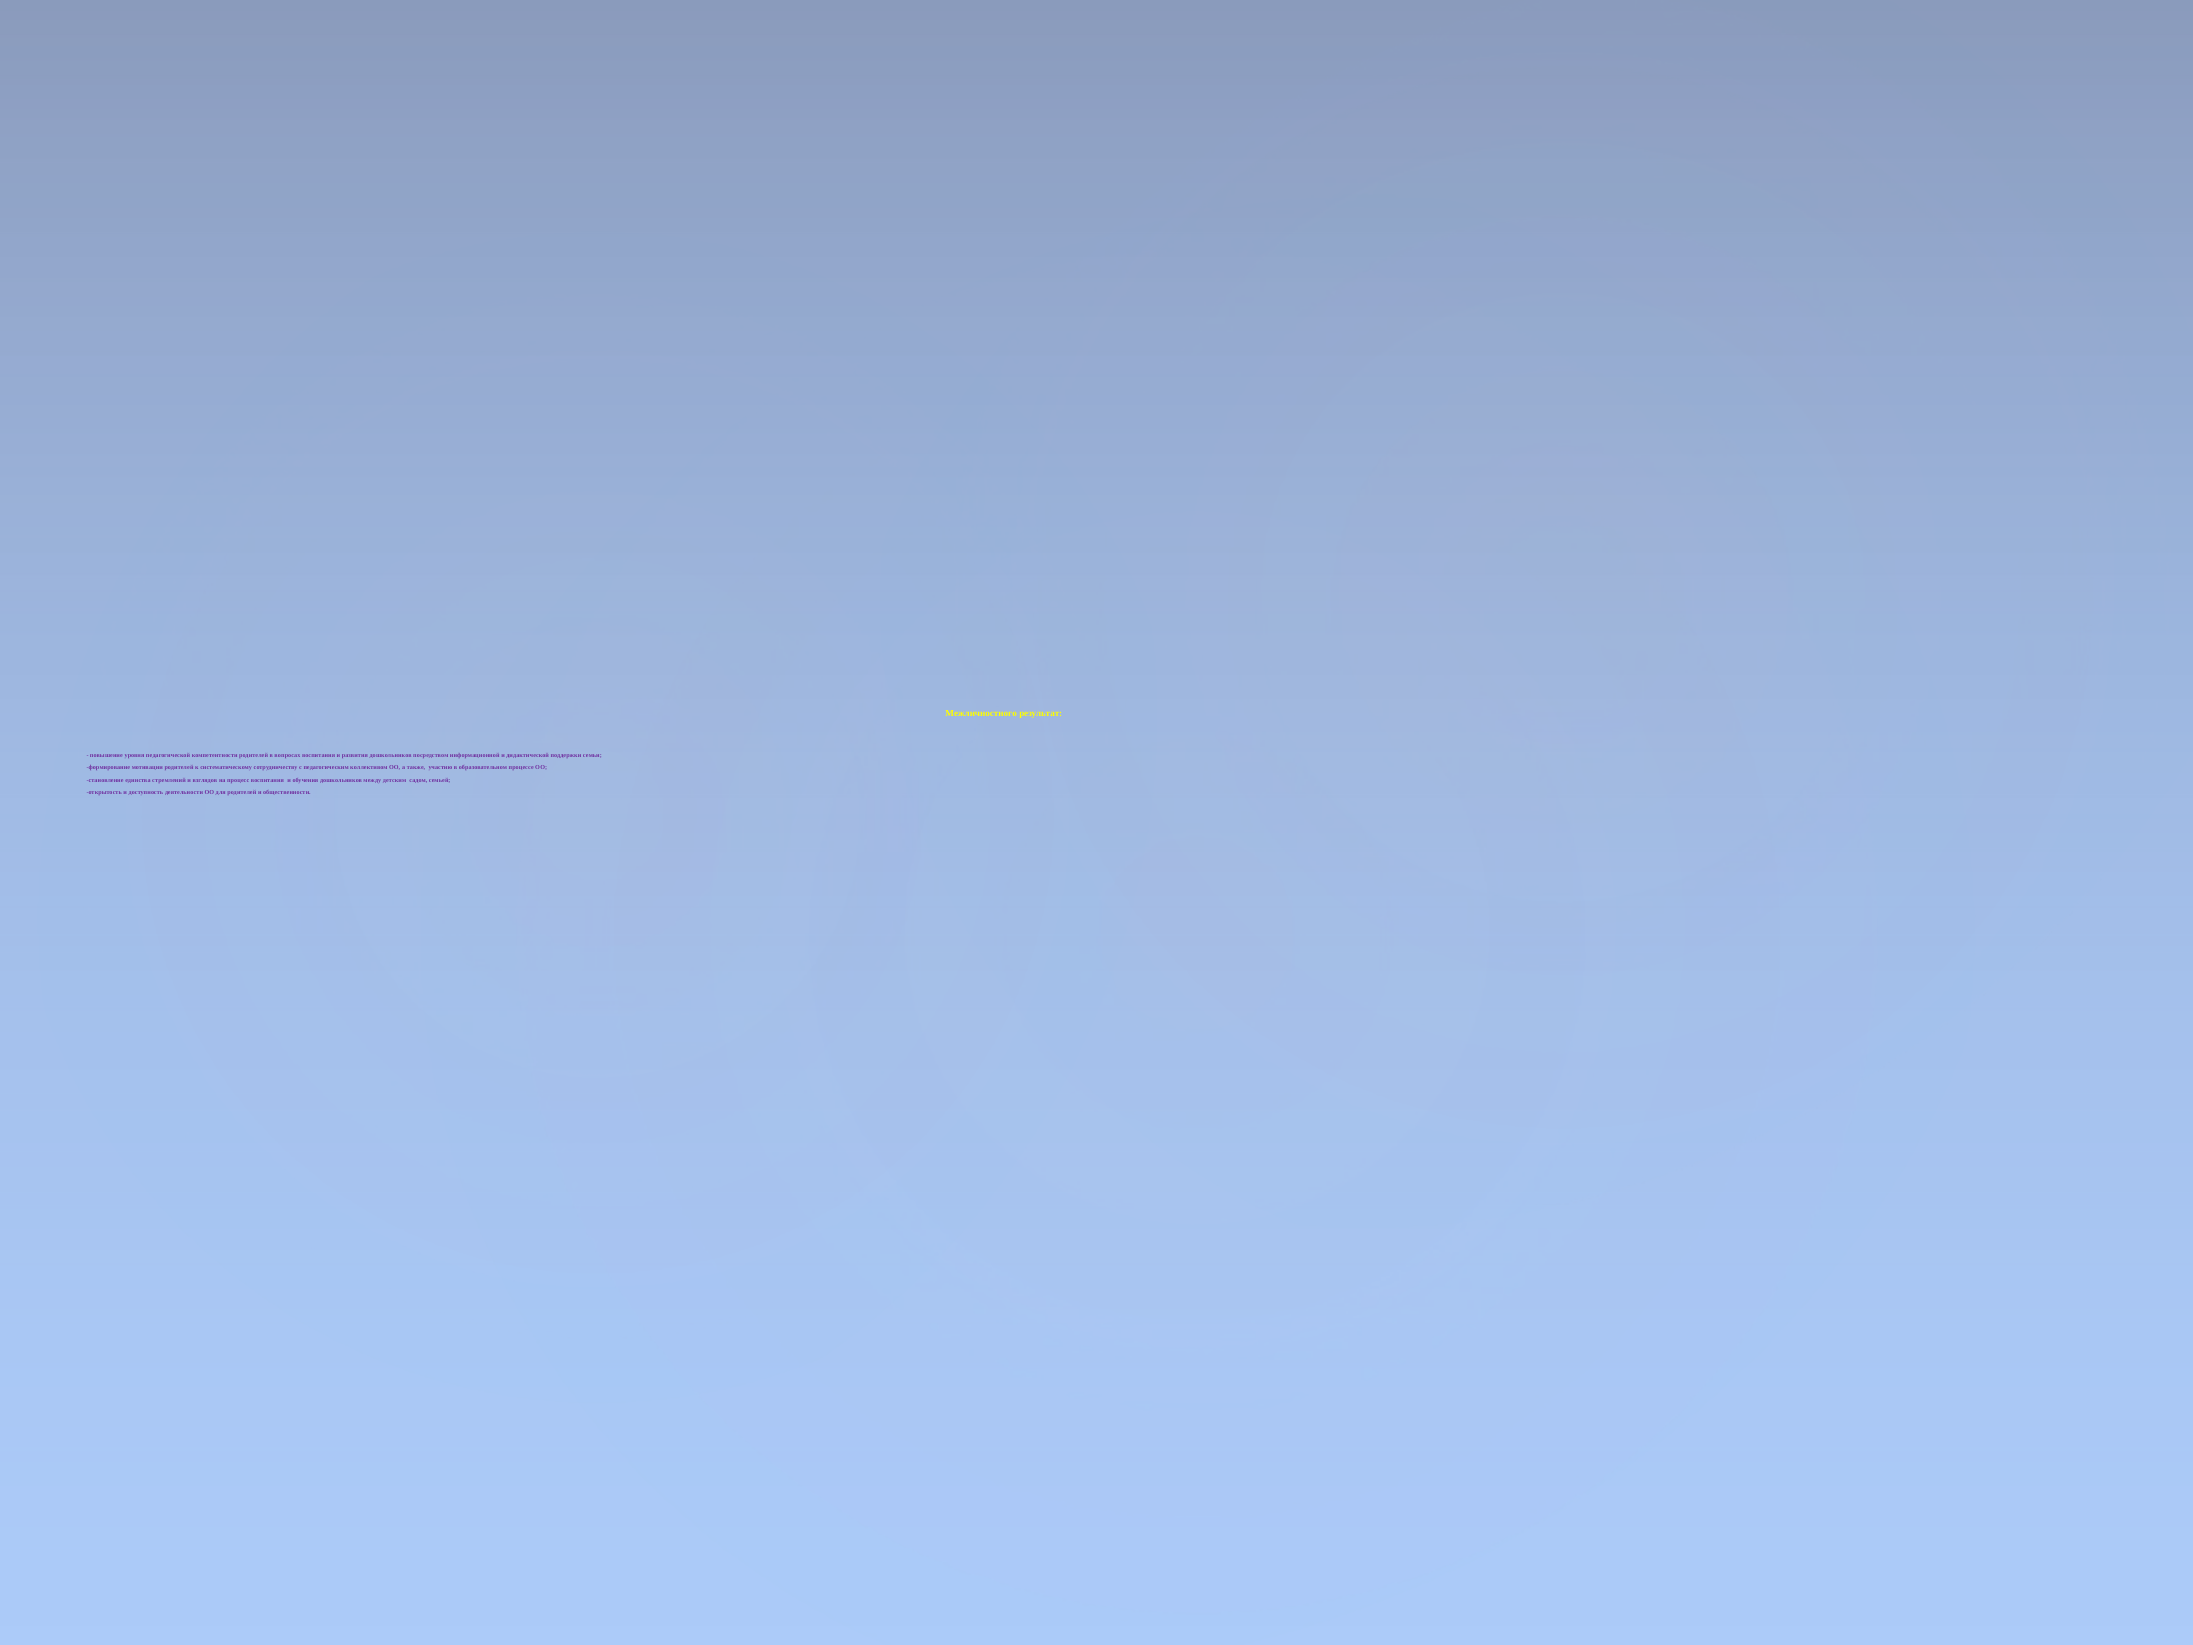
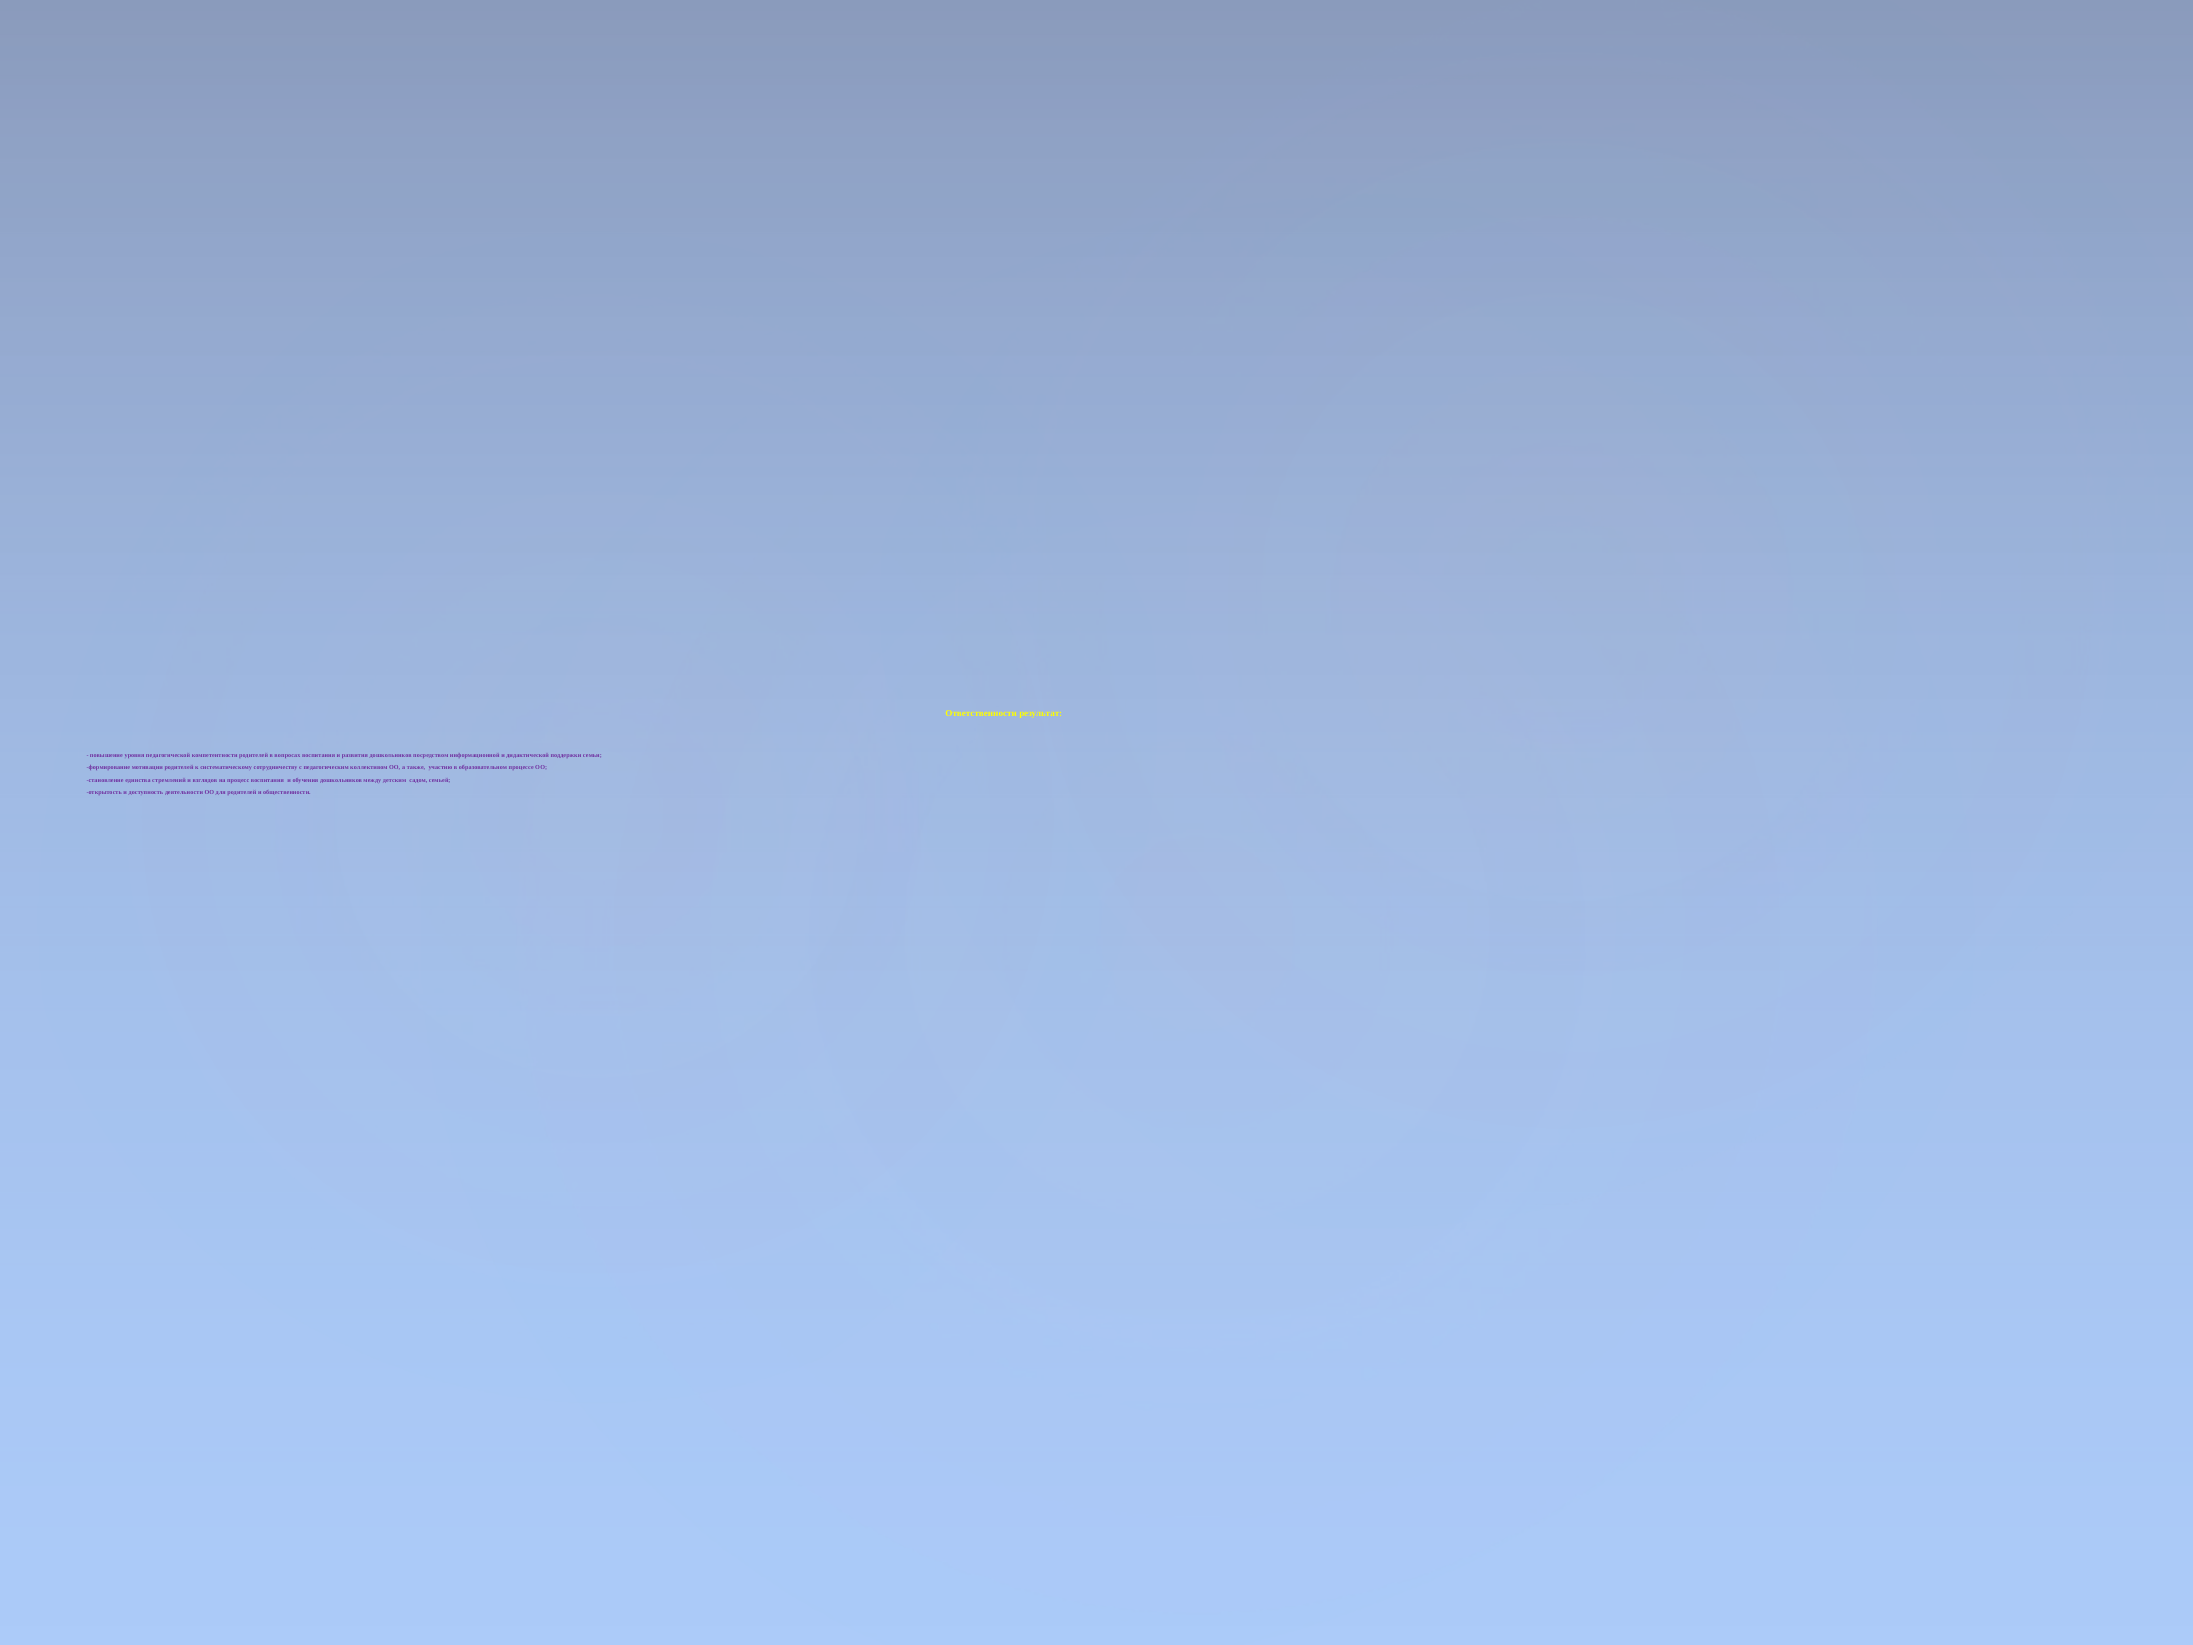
Межличностного: Межличностного -> Ответственности (981, 714)
